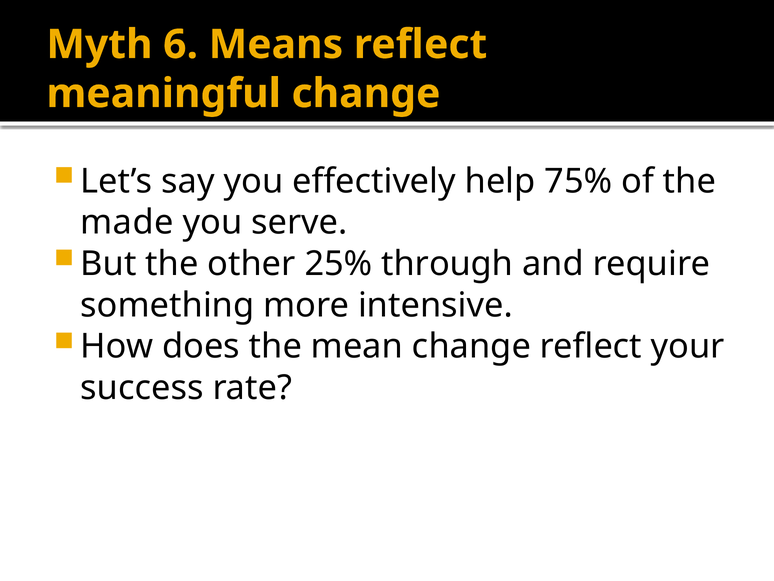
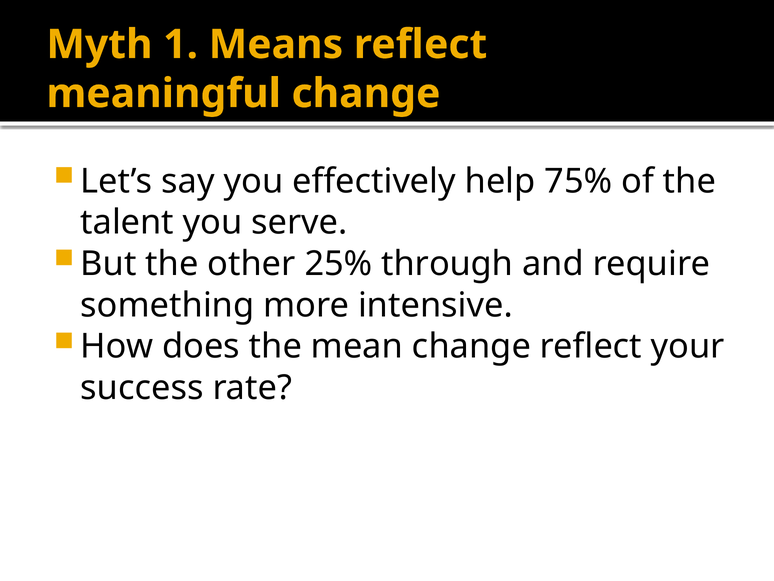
6: 6 -> 1 (181, 45)
made: made -> talent (127, 222)
